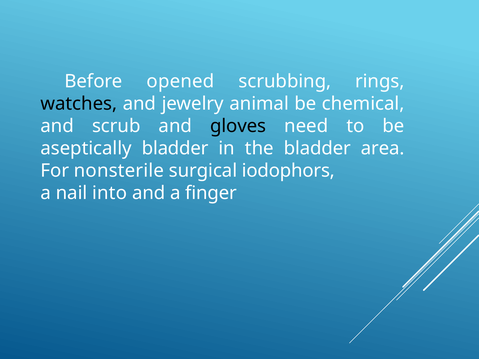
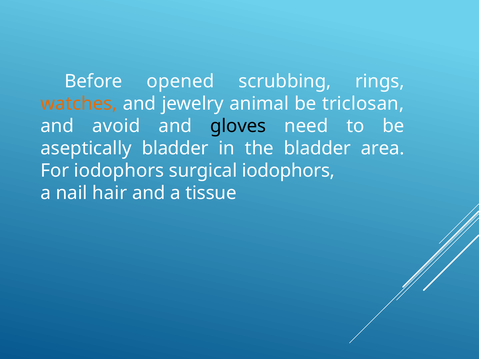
watches colour: black -> orange (79, 104)
chemical: chemical -> triclosan (363, 104)
scrub: scrub -> avoid (116, 126)
For nonsterile: nonsterile -> iodophors (119, 171)
into: into -> hair (110, 193)
finger: finger -> tissue (211, 193)
